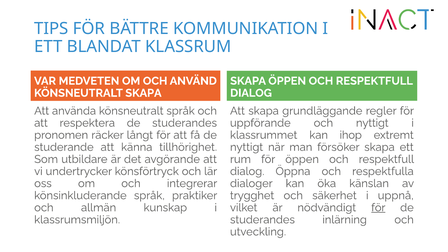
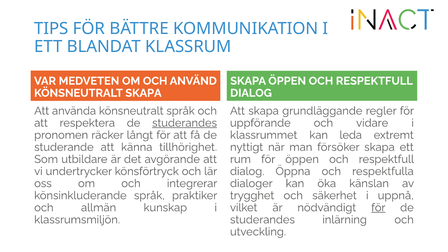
studerandes underline: none -> present (185, 123)
och nyttigt: nyttigt -> vidare (372, 123)
ihop: ihop -> leda (351, 135)
